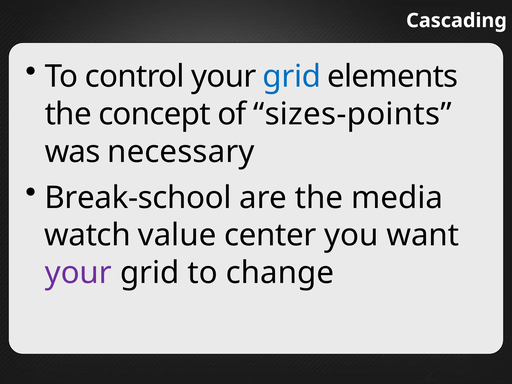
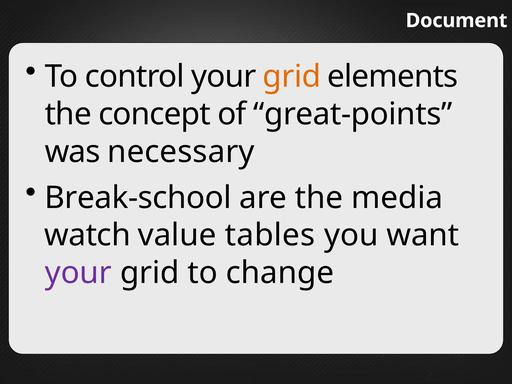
Cascading: Cascading -> Document (457, 21)
grid colour: blue -> orange (292, 77)
sizes-points: sizes-points -> great-points (353, 114)
center: center -> tables (270, 235)
